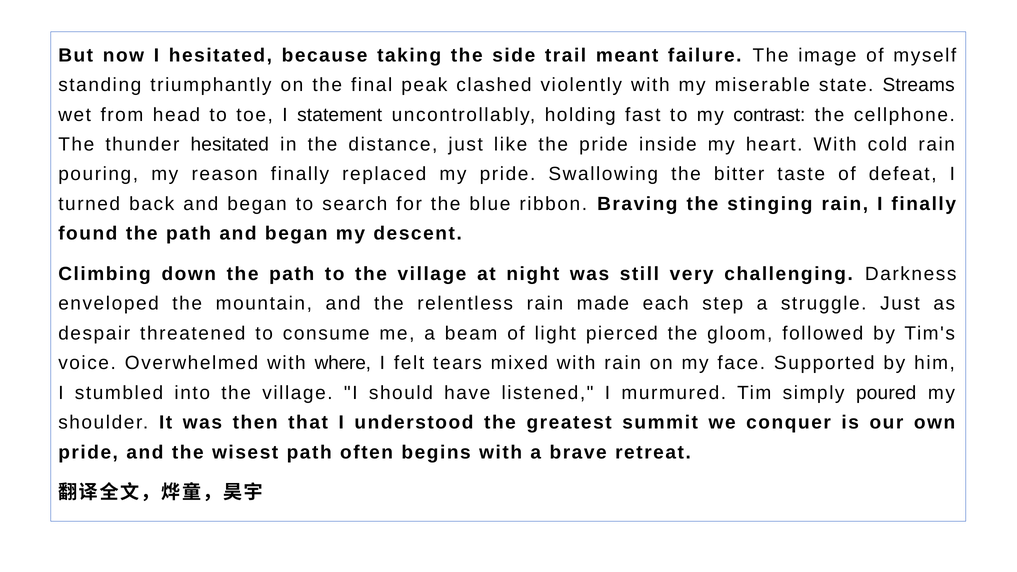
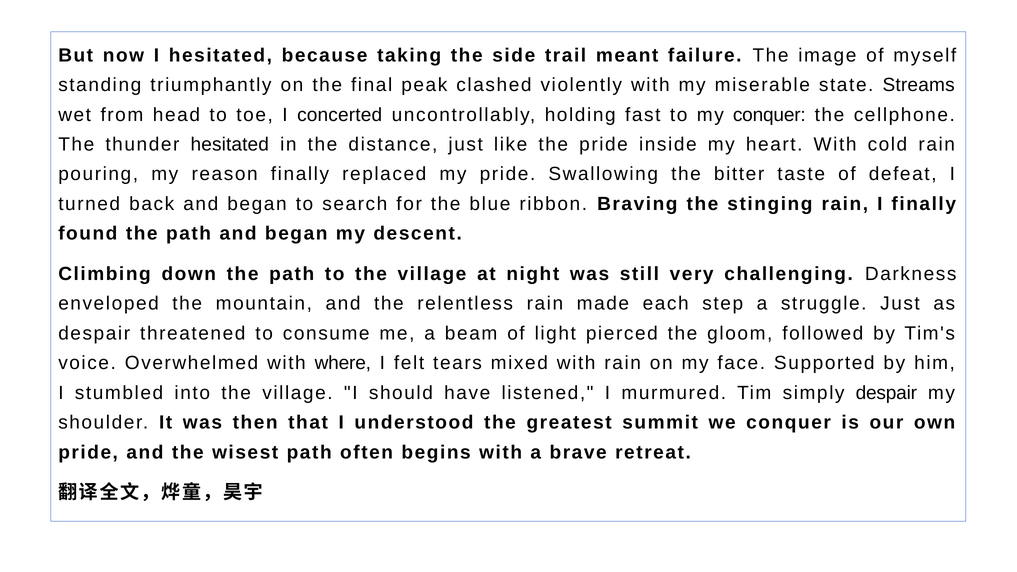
statement: statement -> concerted (340, 115)
my contrast: contrast -> conquer (769, 115)
simply poured: poured -> despair (886, 393)
